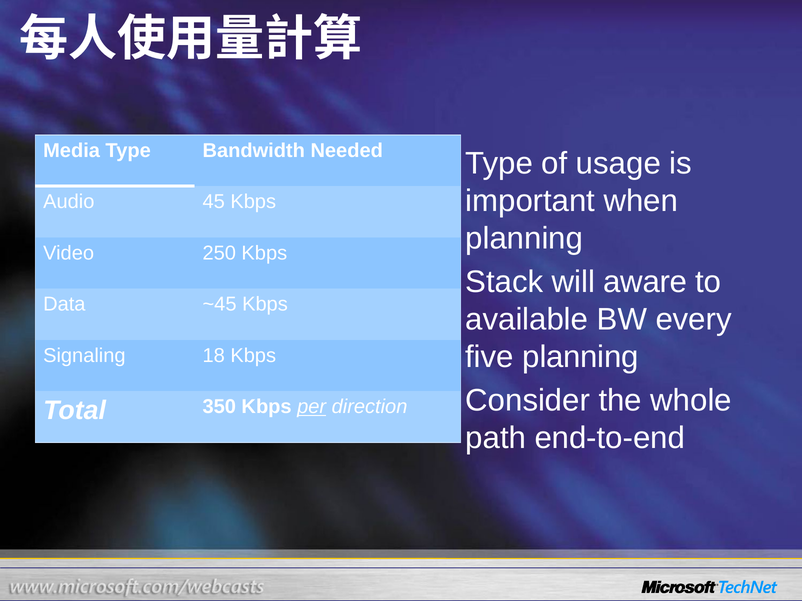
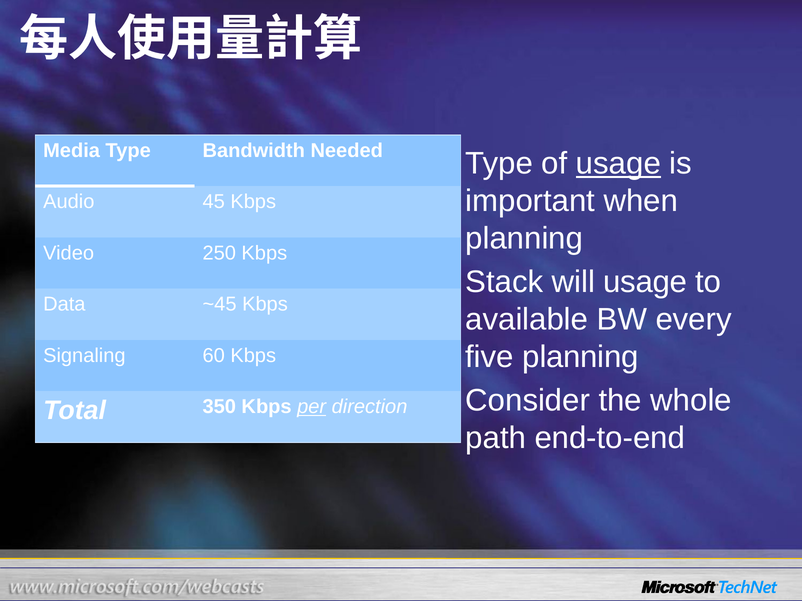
usage underline: none -> present (618, 164)
will aware: aware -> usage (645, 282)
18: 18 -> 60 (214, 356)
